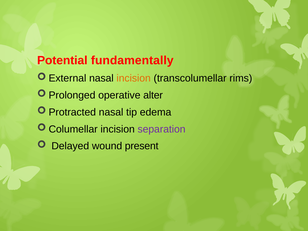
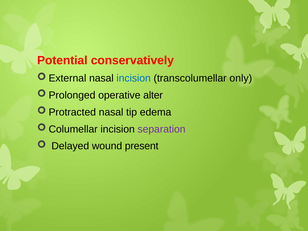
fundamentally: fundamentally -> conservatively (132, 60)
incision colour: orange -> blue (134, 78)
rims: rims -> only (241, 78)
